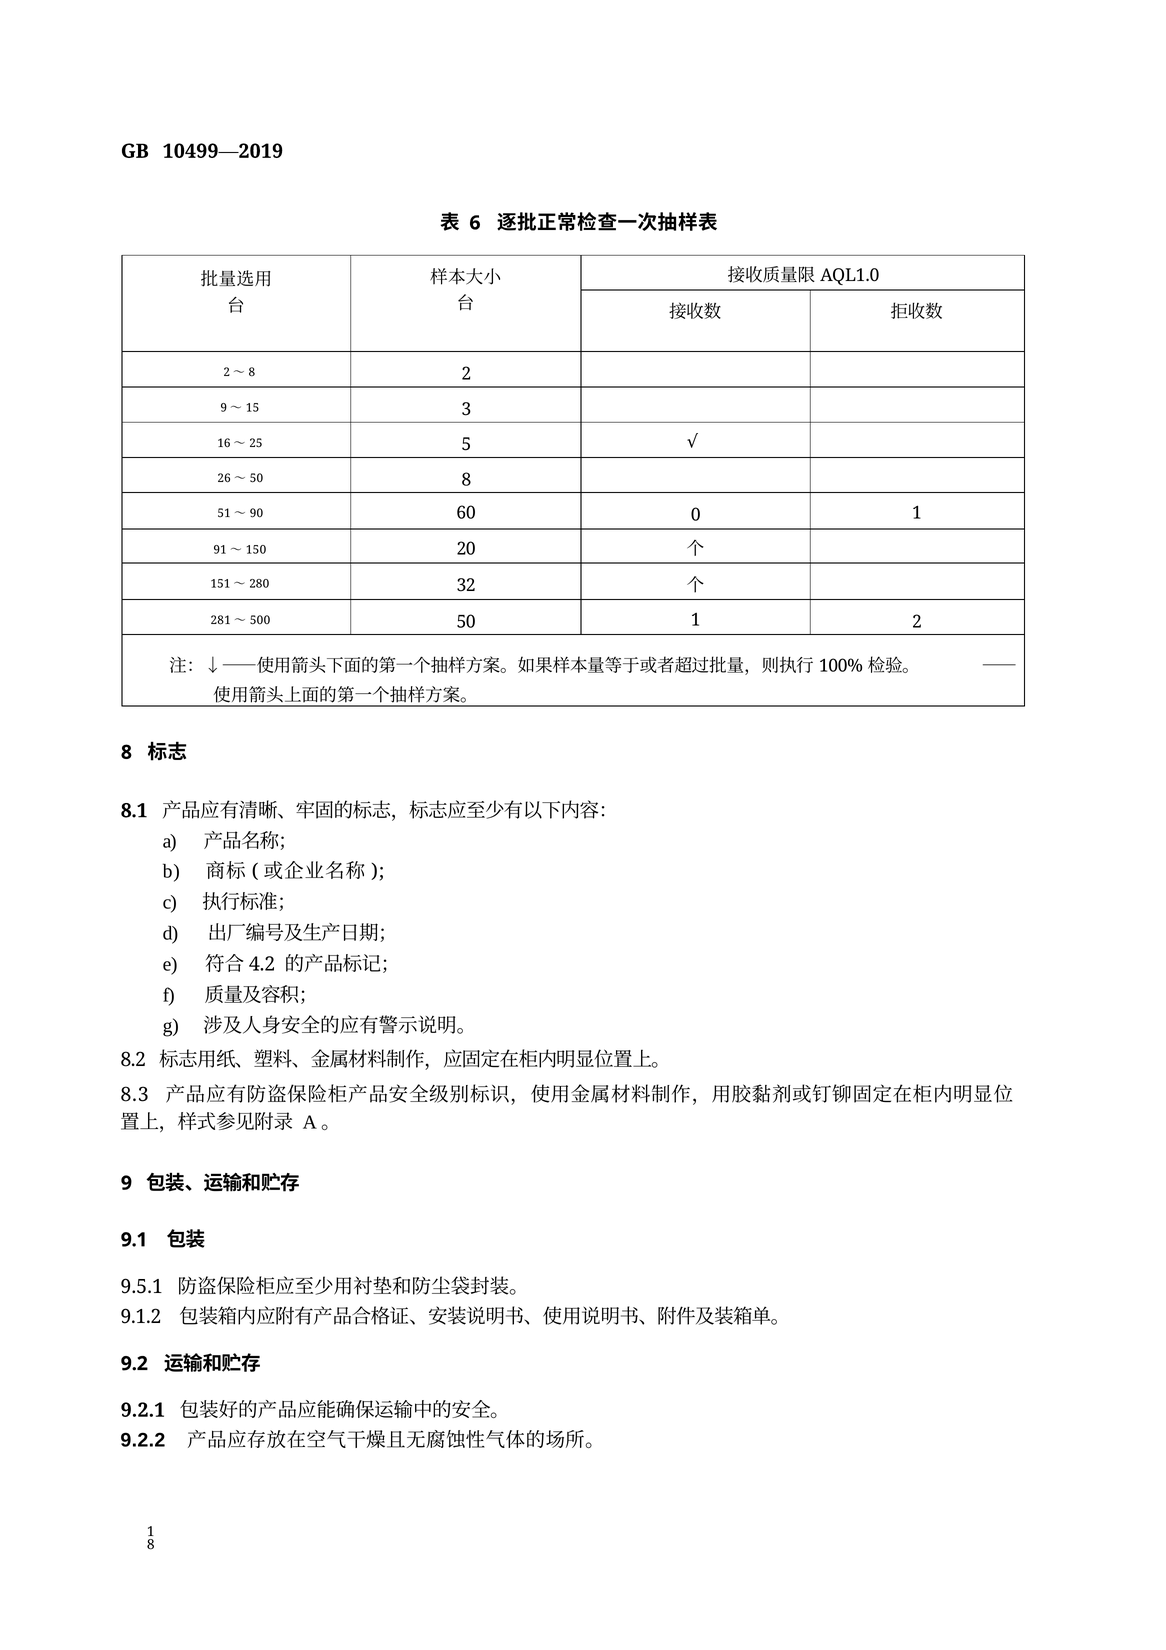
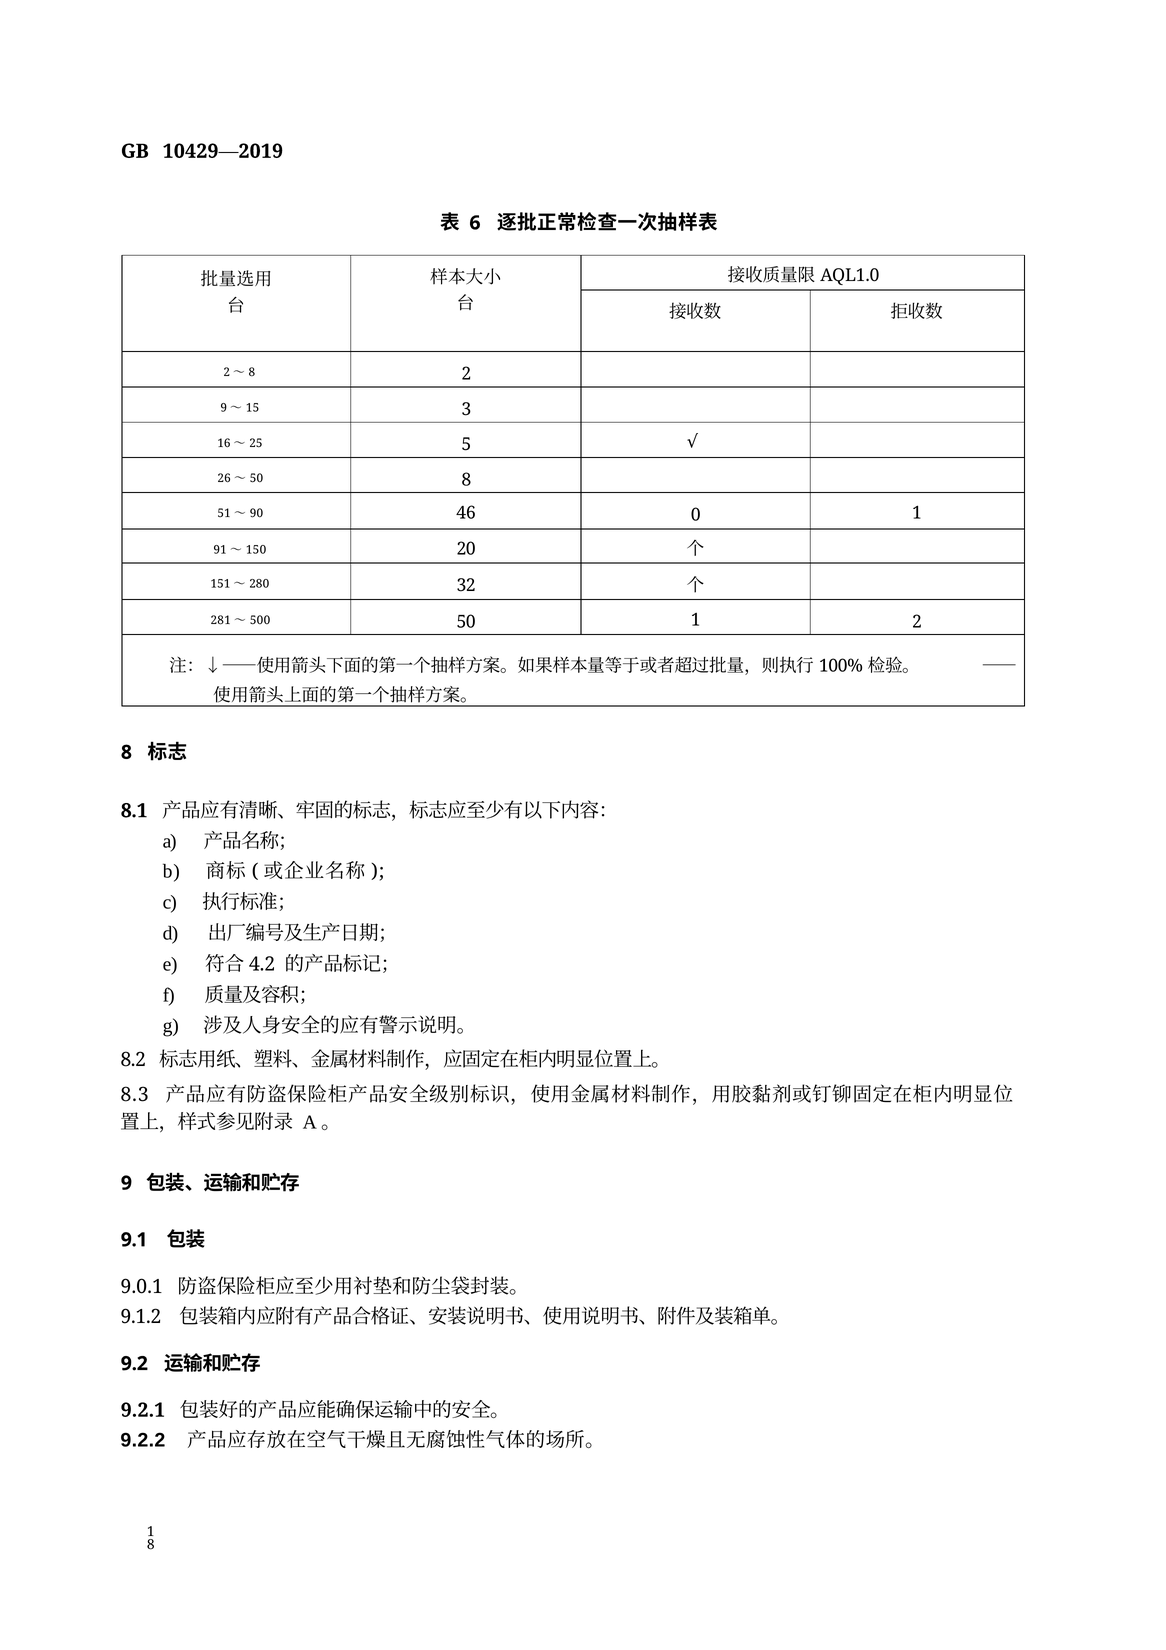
10499—2019: 10499—2019 -> 10429—2019 (223, 151)
60: 60 -> 46 (466, 513)
9.5.1: 9.5.1 -> 9.0.1 (142, 1287)
